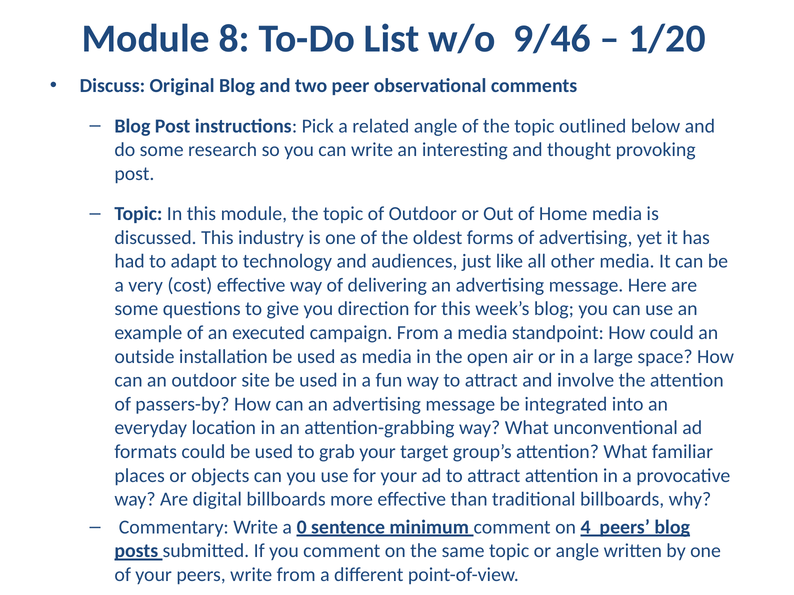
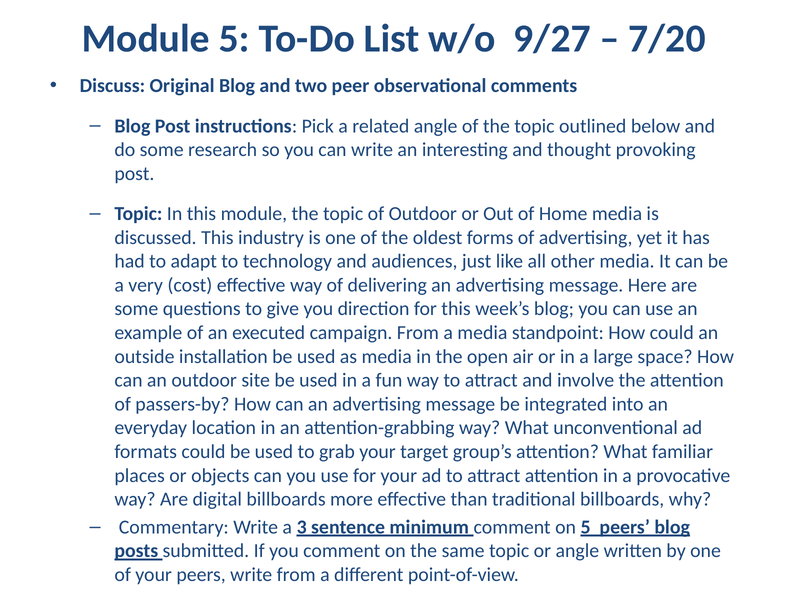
Module 8: 8 -> 5 (234, 38)
9/46: 9/46 -> 9/27 (552, 38)
1/20: 1/20 -> 7/20 (667, 38)
0: 0 -> 3 (302, 527)
on 4: 4 -> 5 (586, 527)
